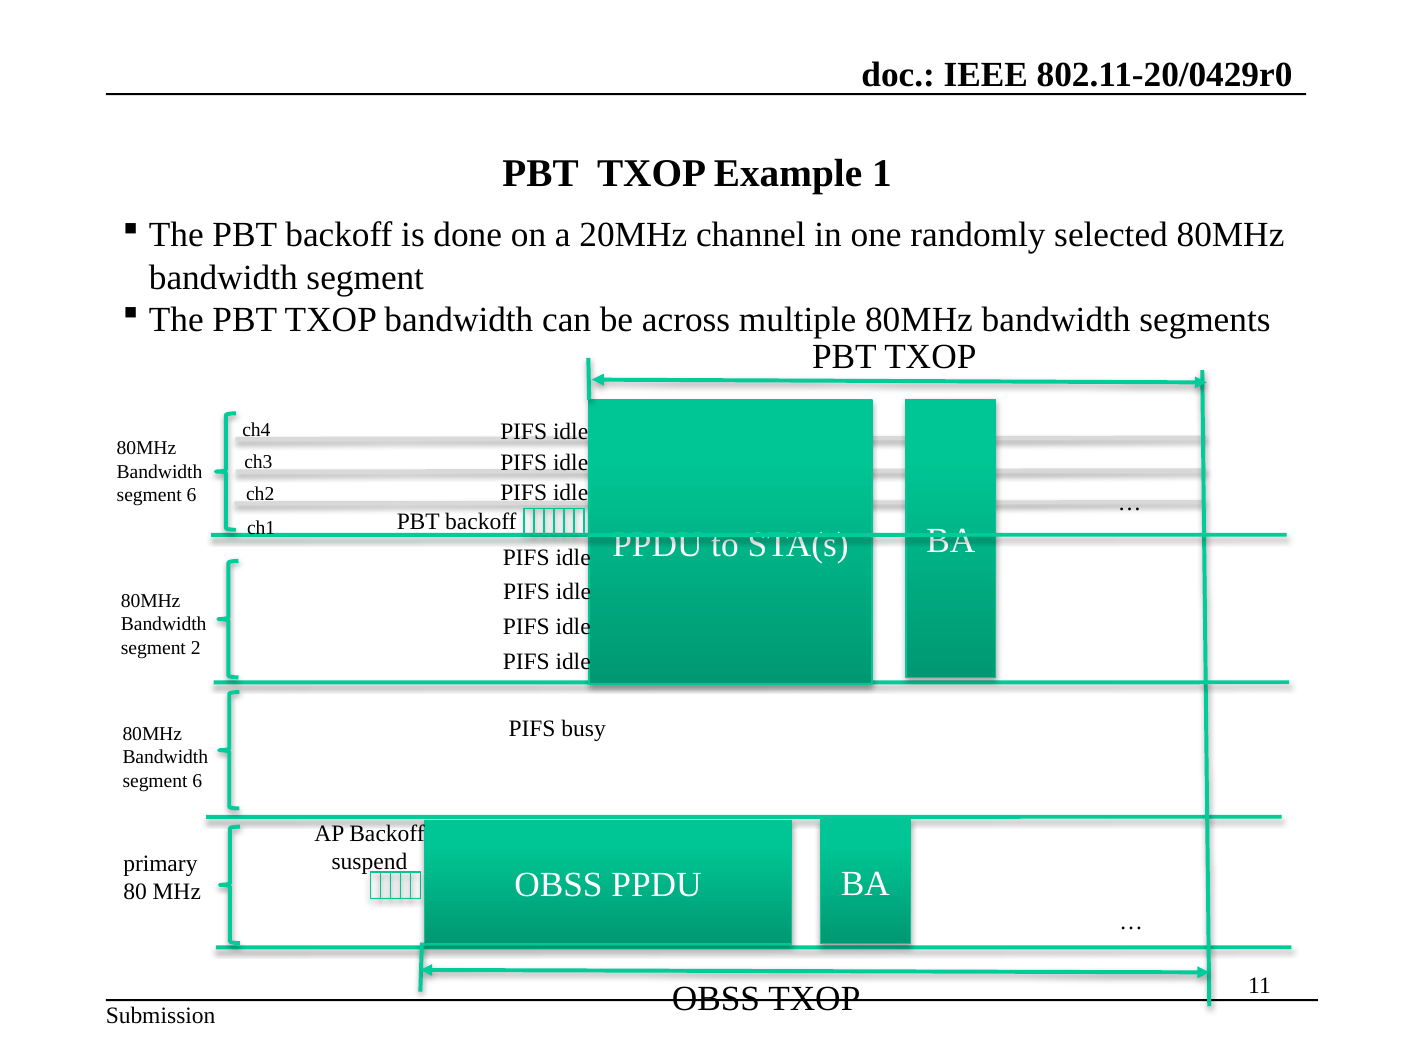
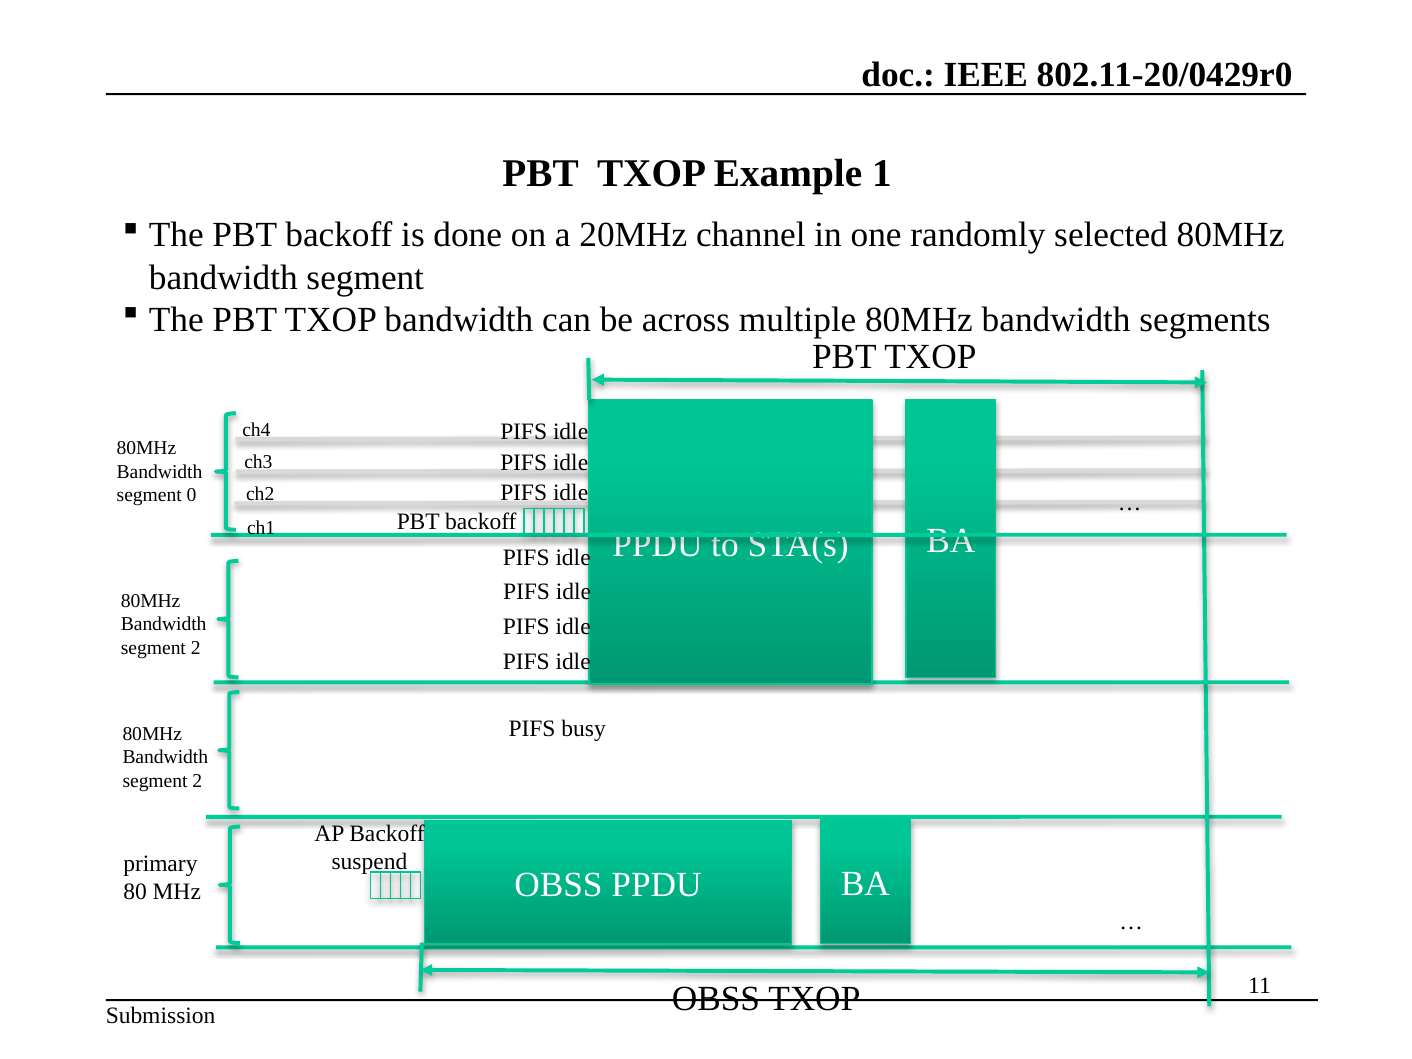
6: 6 -> 0 (192, 495)
6: 6 -> 2 (197, 781)
